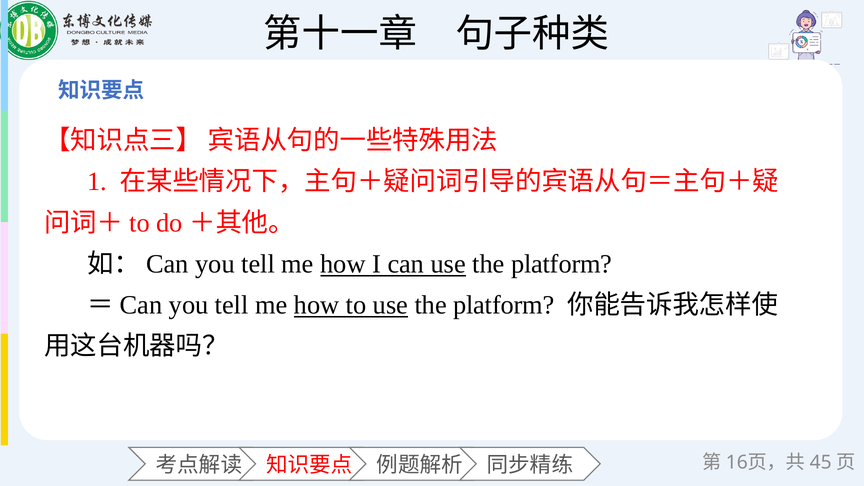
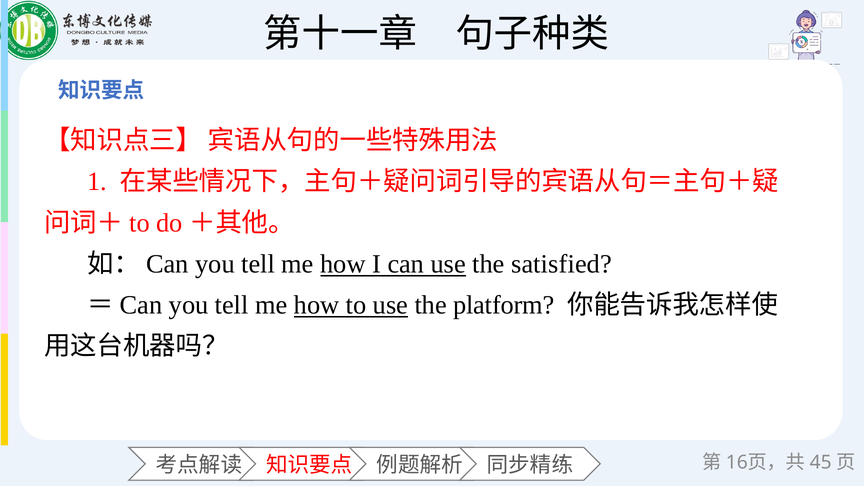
can use the platform: platform -> satisfied (562, 264)
